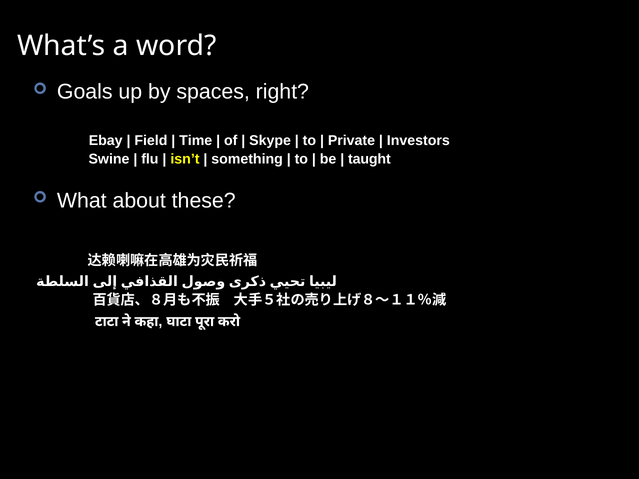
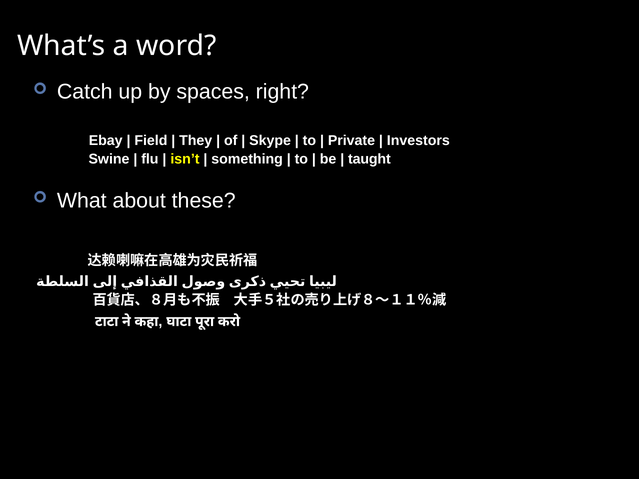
Goals: Goals -> Catch (85, 92)
Time: Time -> They (196, 140)
